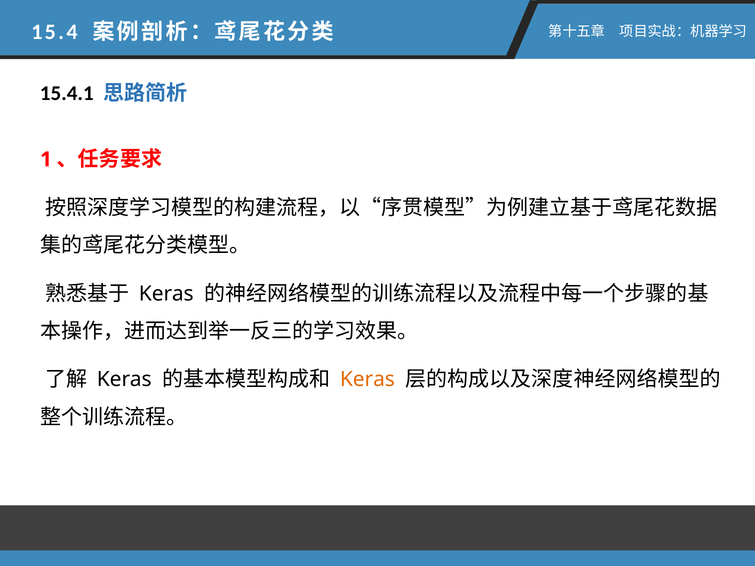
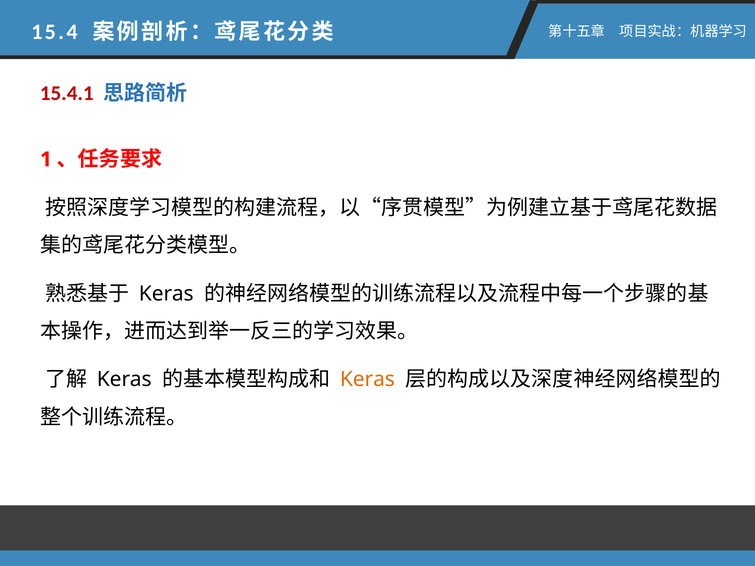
15.4.1 colour: black -> red (67, 93)
